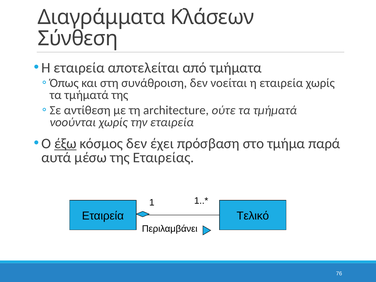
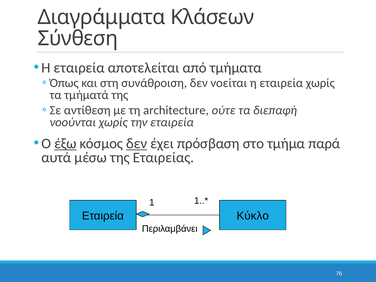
ούτε τα τμήματά: τμήματά -> διεπαφή (275, 110)
δεν underline: none -> present (137, 144)
Τελικό: Τελικό -> Κύκλο (253, 216)
